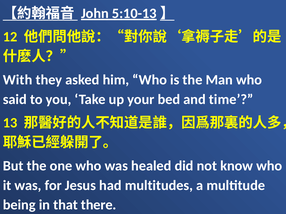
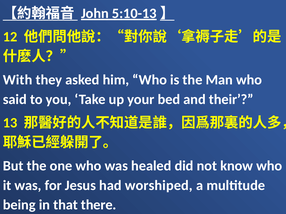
time: time -> their (231, 100)
multitudes: multitudes -> worshiped (159, 186)
